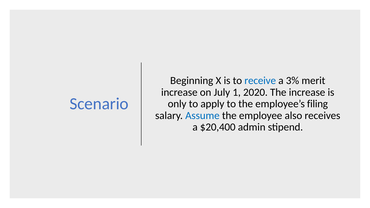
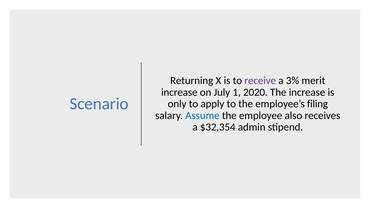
Beginning: Beginning -> Returning (192, 81)
receive colour: blue -> purple (260, 81)
$20,400: $20,400 -> $32,354 (218, 127)
